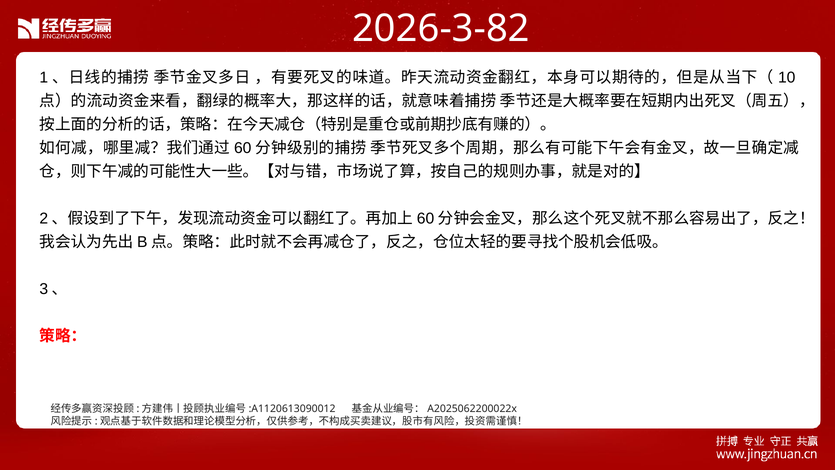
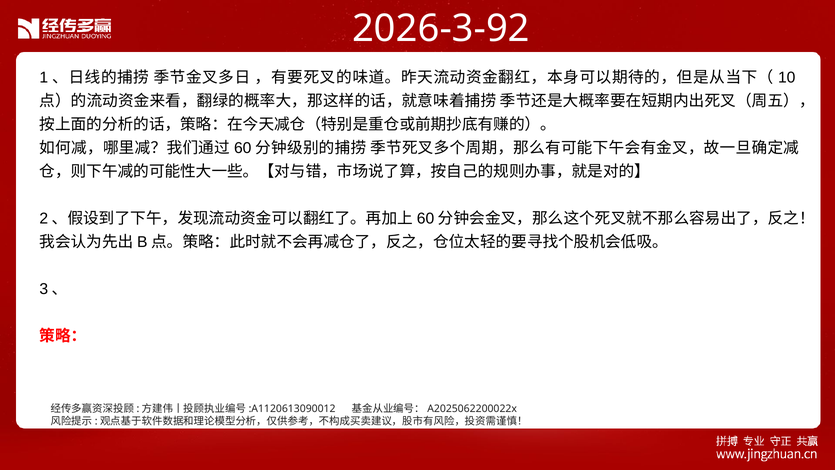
2026-3-82: 2026-3-82 -> 2026-3-92 (441, 29)
